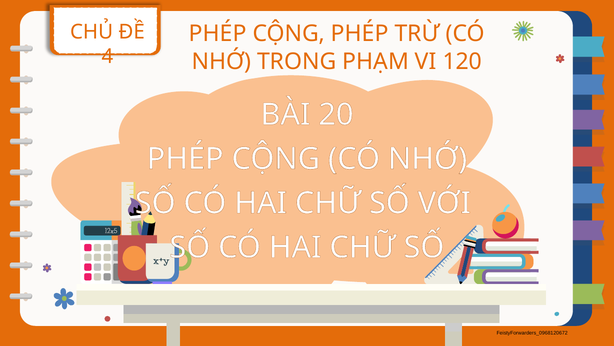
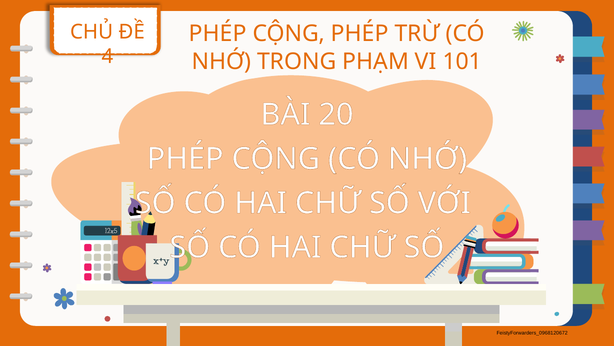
120: 120 -> 101 (462, 61)
